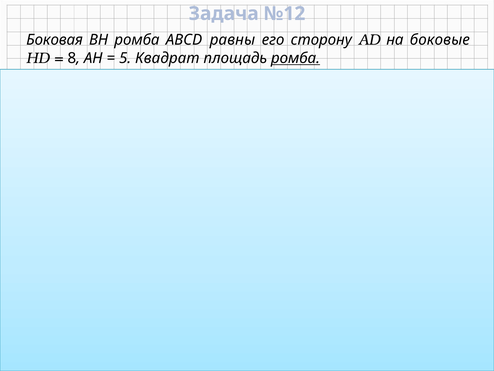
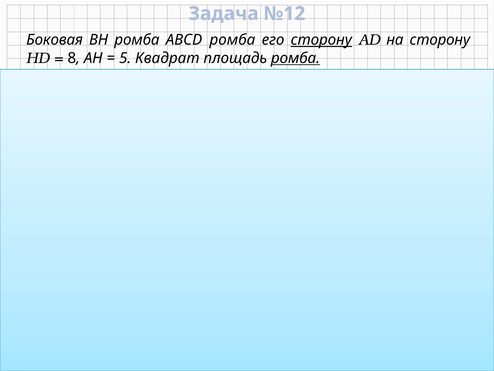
АВСD равны: равны -> ромба (232, 40)
сторону underline: none -> present (321, 40)
на боковые: боковые -> сторону (440, 40)
